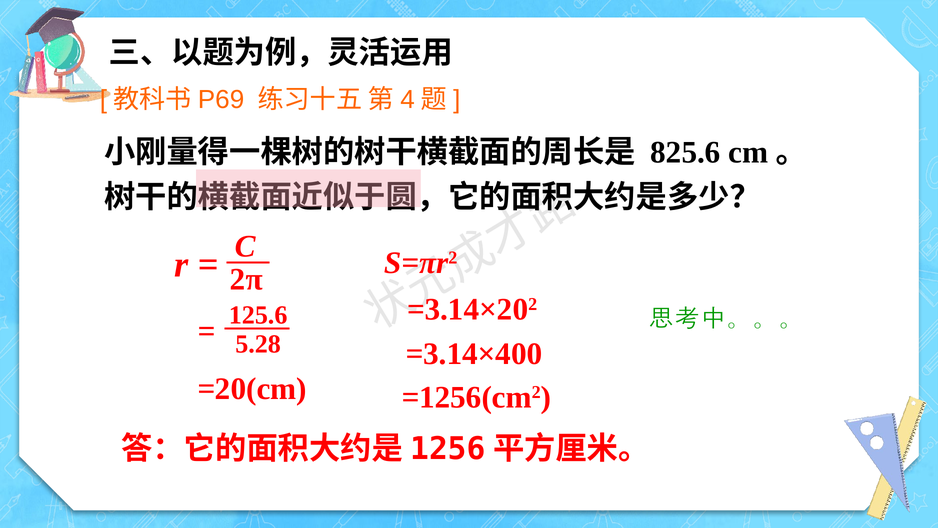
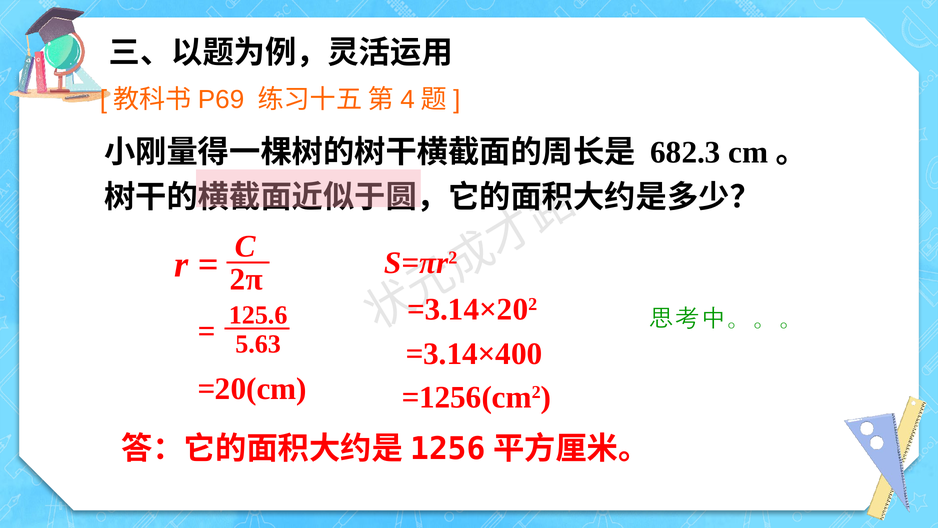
825.6: 825.6 -> 682.3 (685, 152)
5.28: 5.28 -> 5.63 (258, 344)
